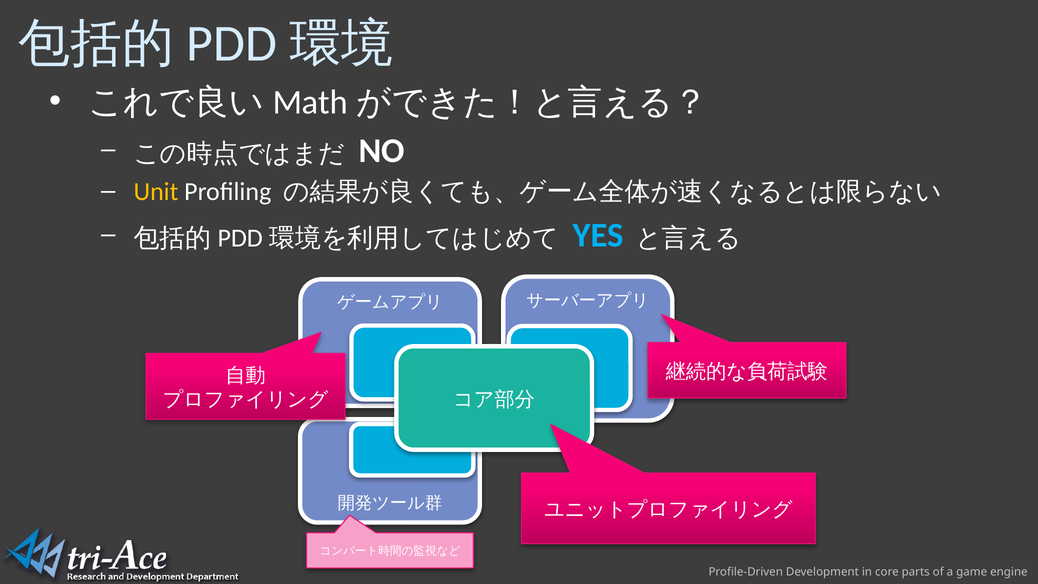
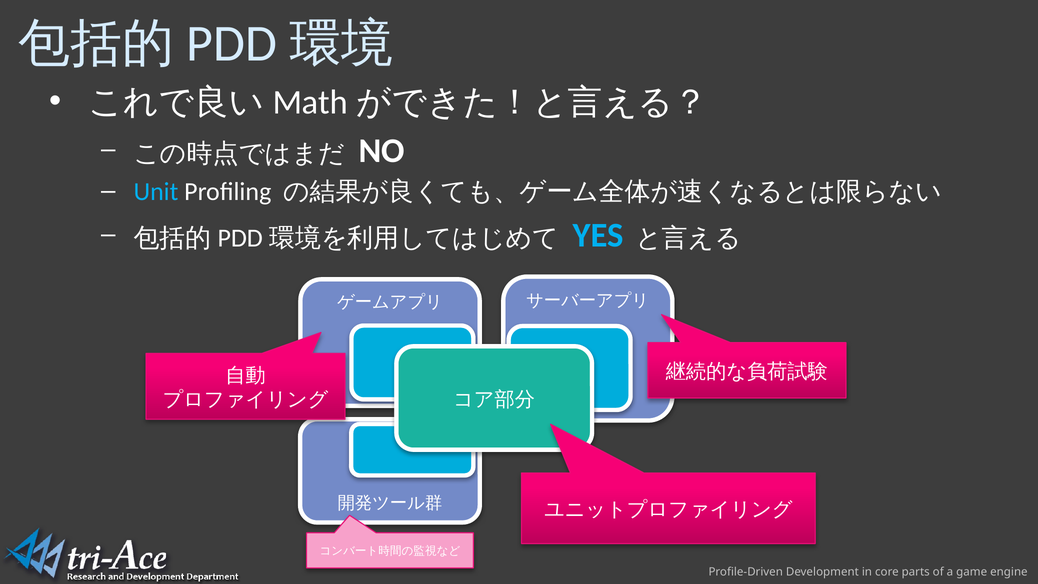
Unit colour: yellow -> light blue (156, 192)
